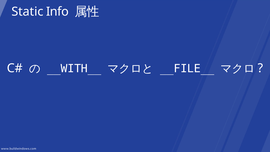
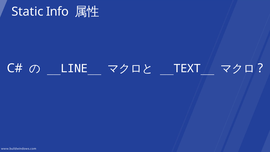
__WITH__: __WITH__ -> __LINE__ (74, 68)
__FILE__: __FILE__ -> __TEXT__ (187, 68)
